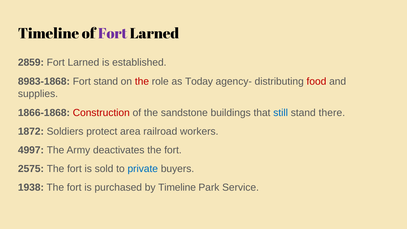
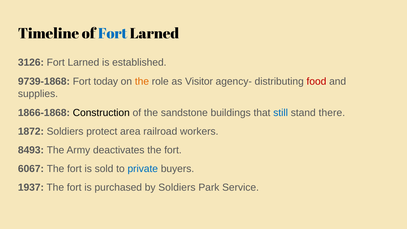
Fort colour: purple -> blue (113, 34)
2859: 2859 -> 3126 (31, 63)
8983-1868: 8983-1868 -> 9739-1868 (44, 81)
Fort stand: stand -> today (106, 81)
the colour: red -> orange (142, 81)
Today: Today -> Visitor (199, 81)
Construction colour: red -> black (101, 113)
4997: 4997 -> 8493 (31, 150)
2575: 2575 -> 6067 (31, 169)
1938: 1938 -> 1937 (31, 188)
by Timeline: Timeline -> Soldiers (177, 188)
